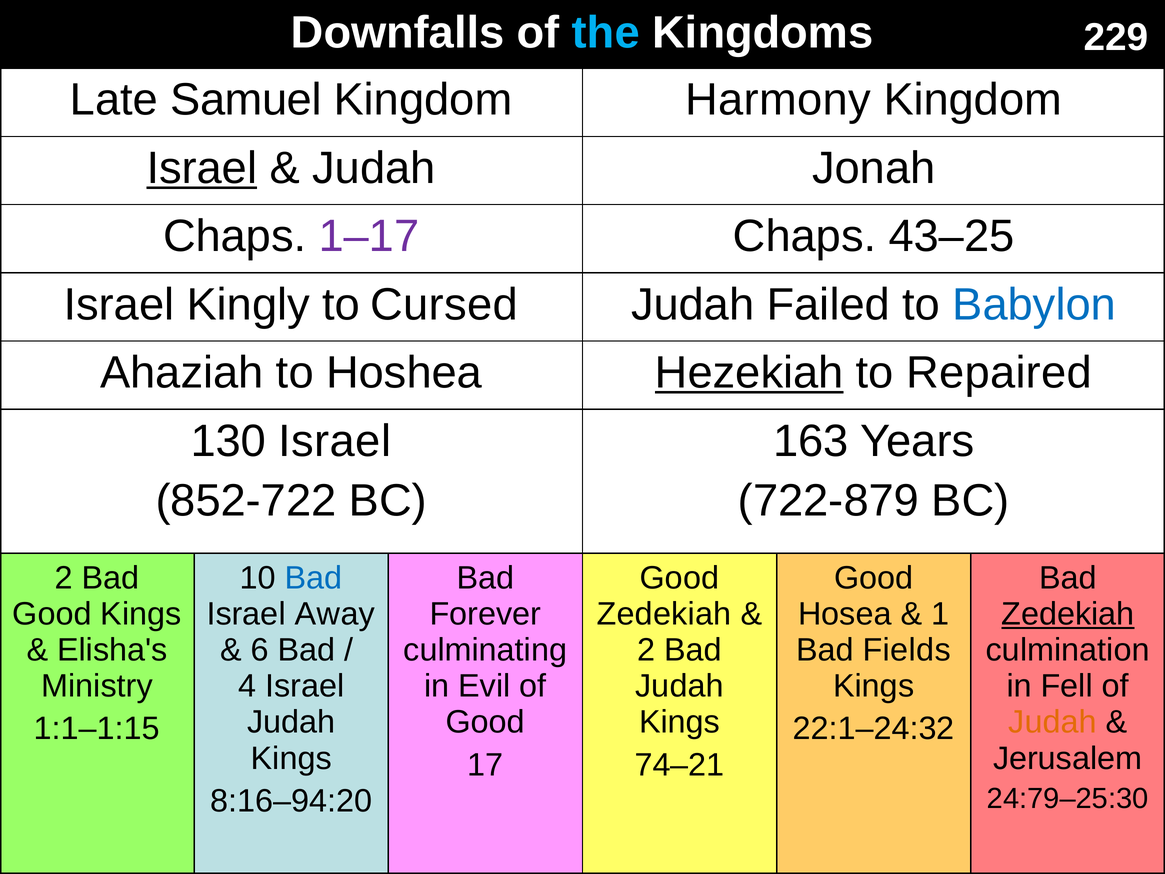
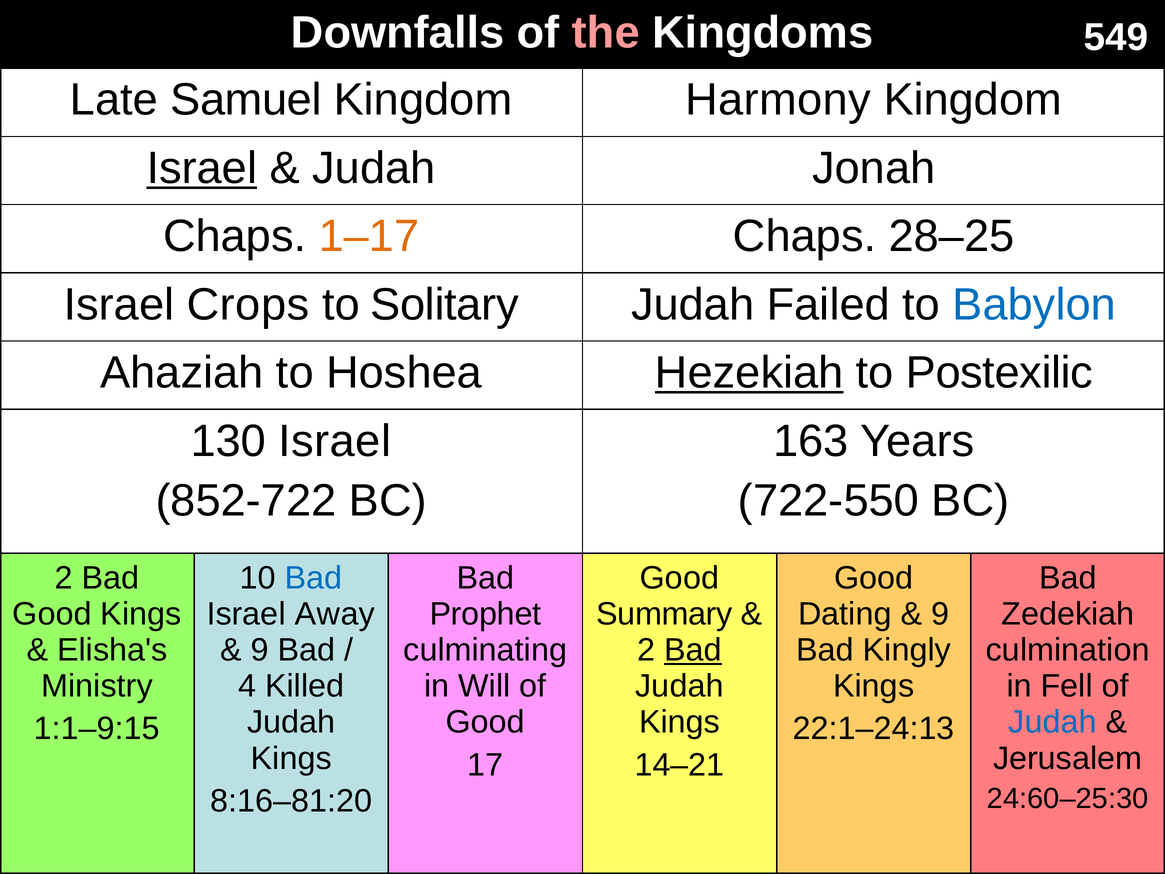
the colour: light blue -> pink (606, 33)
229: 229 -> 549 (1116, 37)
1–17 colour: purple -> orange (369, 236)
43–25: 43–25 -> 28–25 (952, 236)
Kingly: Kingly -> Crops (248, 305)
Cursed: Cursed -> Solitary (444, 305)
Repaired: Repaired -> Postexilic (999, 373)
722-879: 722-879 -> 722-550 (829, 501)
Forever: Forever -> Prophet (485, 614)
Zedekiah: Zedekiah -> Summary (664, 614)
Hosea: Hosea -> Dating (845, 614)
1: 1 -> 9 (940, 614)
Zedekiah underline: present -> none (1068, 614)
6: 6 -> 9 (260, 650)
Bad underline: none -> present (693, 650)
Fields: Fields -> Kingly (907, 650)
4 Israel: Israel -> Killed (305, 686)
Evil: Evil -> Will (484, 686)
Judah colour: orange -> blue (1053, 722)
1:1–1:15: 1:1–1:15 -> 1:1–9:15 (97, 729)
22:1–24:32: 22:1–24:32 -> 22:1–24:13 (874, 729)
74–21: 74–21 -> 14–21 (679, 765)
24:79–25:30: 24:79–25:30 -> 24:60–25:30 (1068, 798)
8:16–94:20: 8:16–94:20 -> 8:16–81:20 (291, 801)
